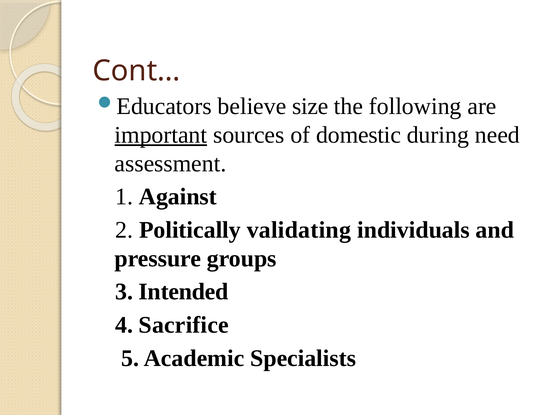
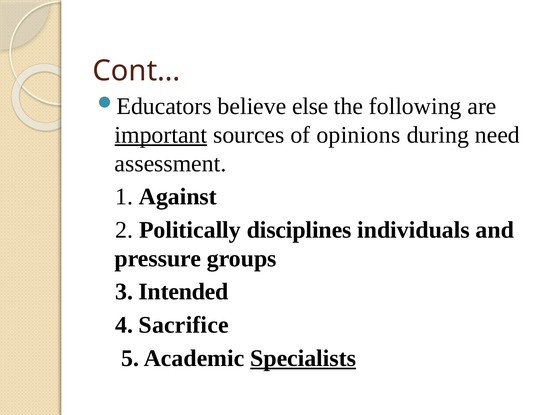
size: size -> else (310, 106)
domestic: domestic -> opinions (358, 135)
validating: validating -> disciplines (299, 230)
Specialists underline: none -> present (303, 359)
